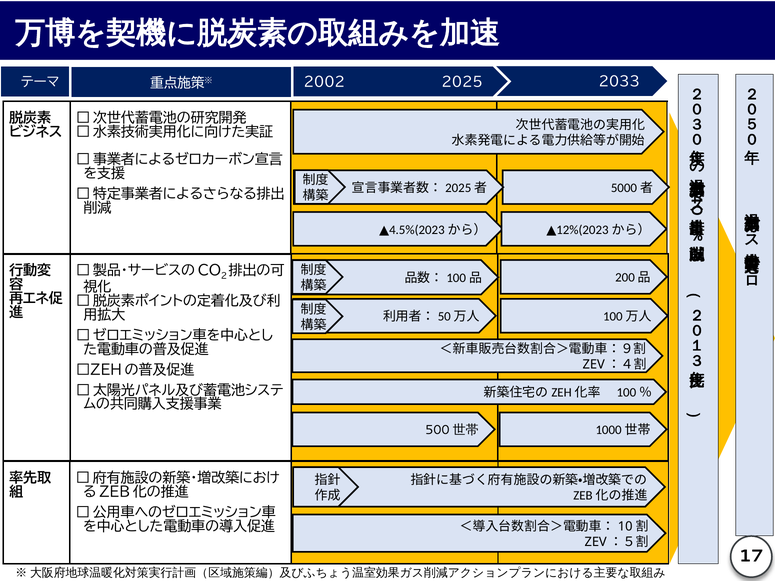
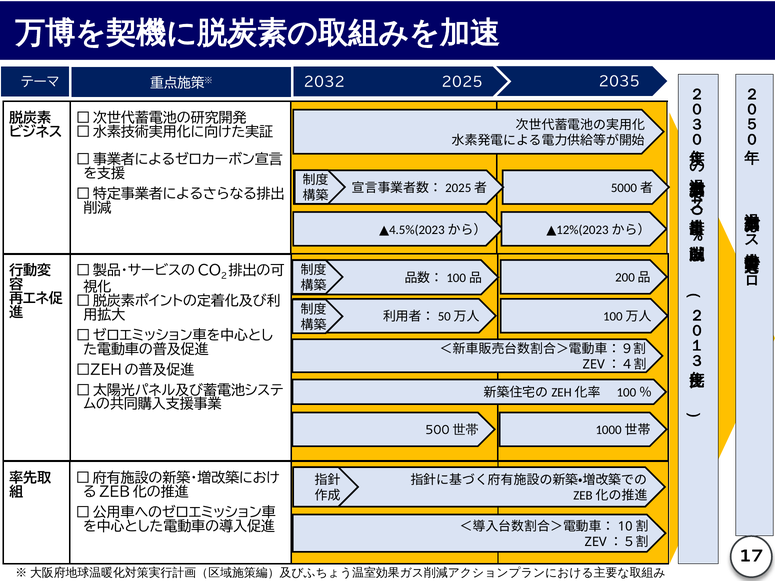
2033: 2033 -> 2035 (619, 82)
2002: 2002 -> 2032 (324, 82)
